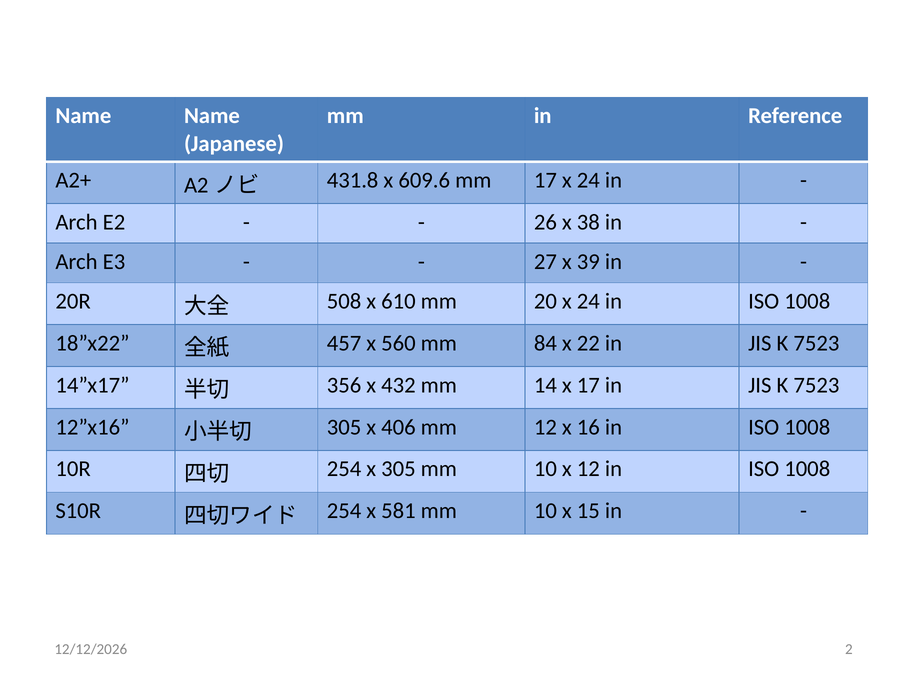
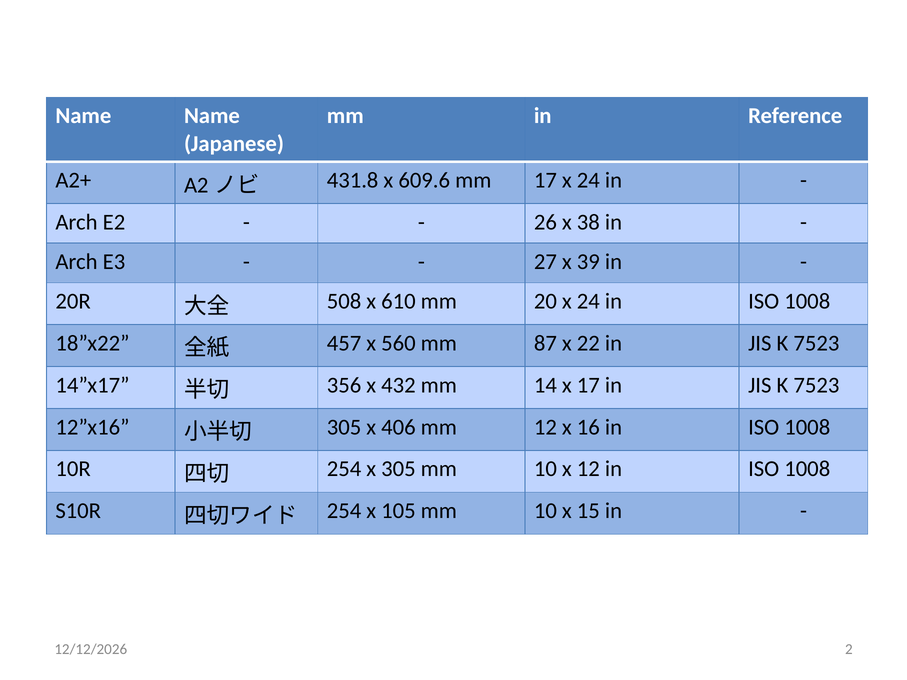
84: 84 -> 87 (545, 343)
581: 581 -> 105 (398, 511)
